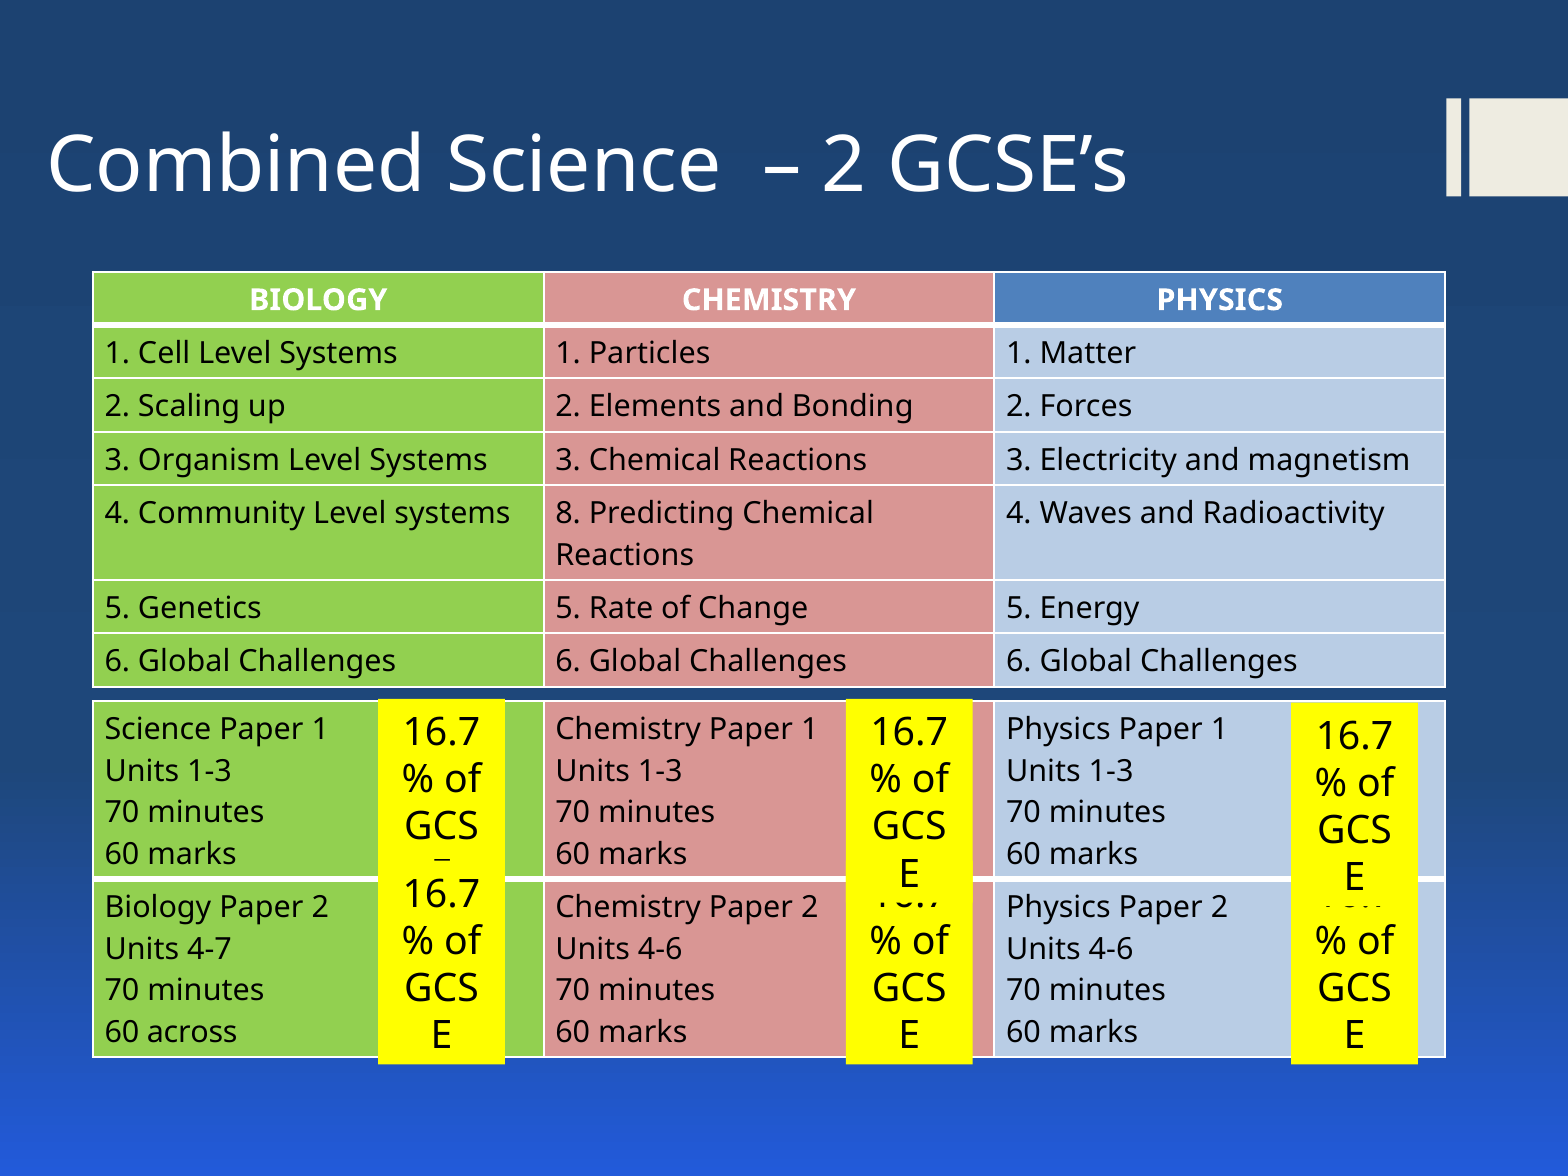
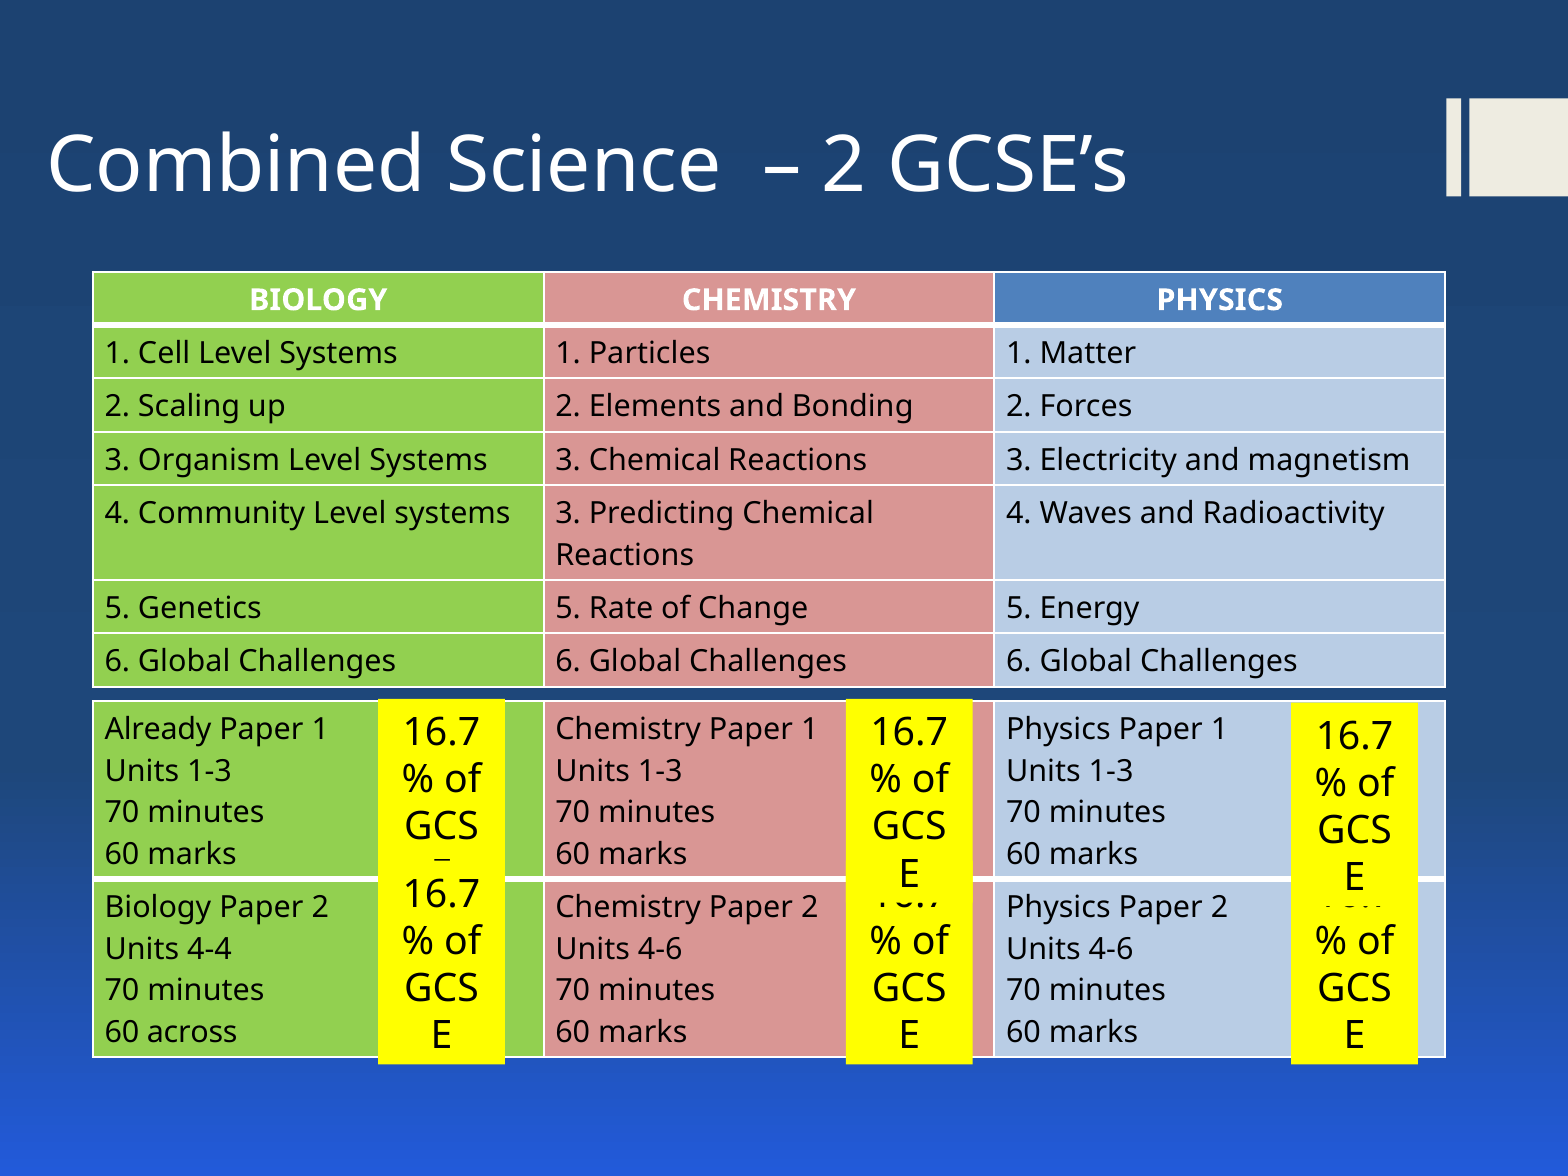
Community Level systems 8: 8 -> 3 (568, 513)
Science: Science -> Already (158, 729)
4-7: 4-7 -> 4-4 (210, 949)
